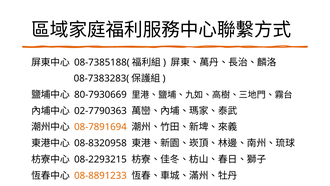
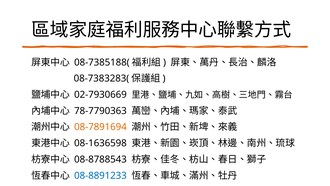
80-7930669: 80-7930669 -> 02-7930669 (100, 94)
02-7790363: 02-7790363 -> 78-7790363 (100, 111)
08-8320958: 08-8320958 -> 08-1636598 (100, 143)
08-2293215: 08-2293215 -> 08-8788543 (100, 159)
08-8891233 colour: orange -> blue (100, 175)
